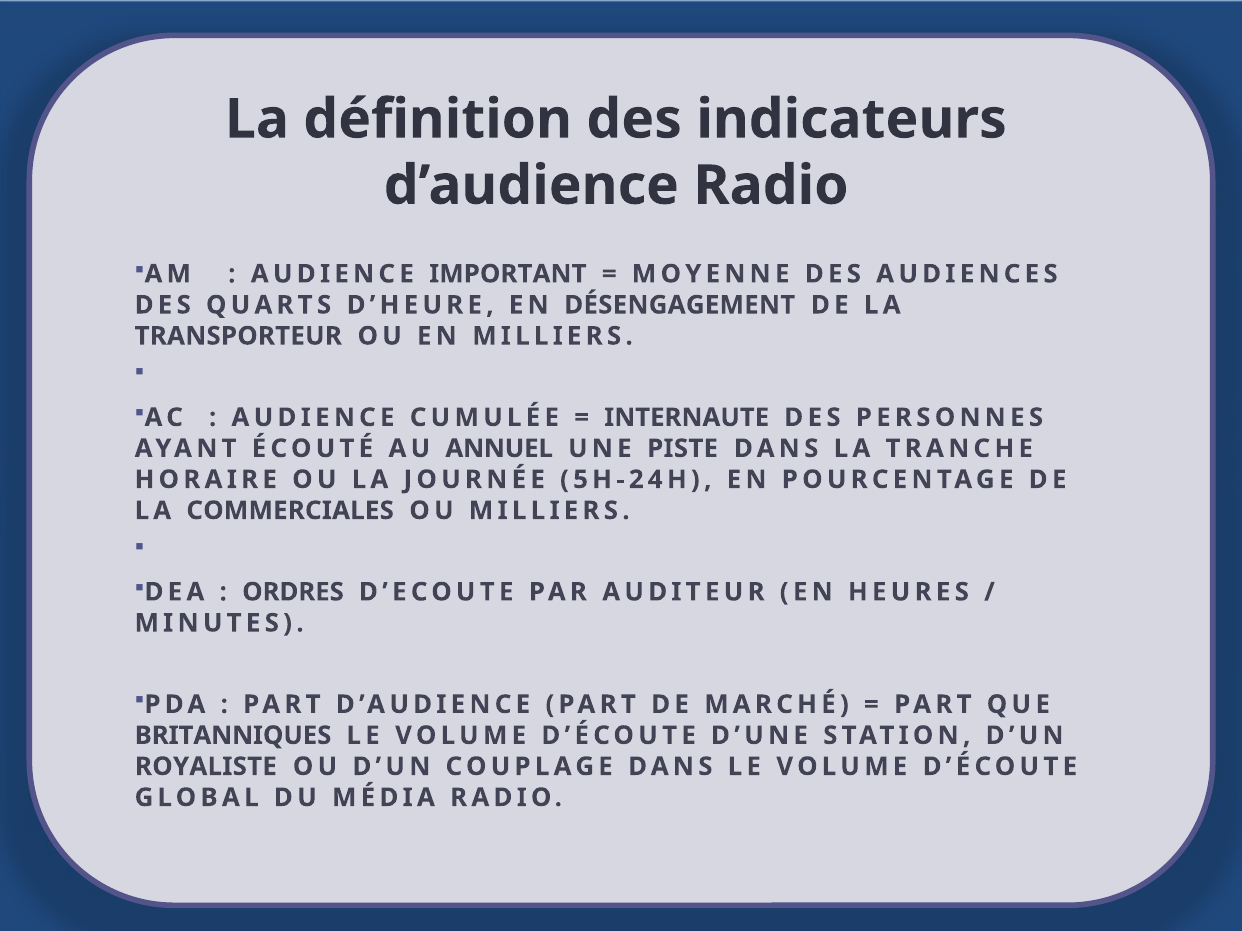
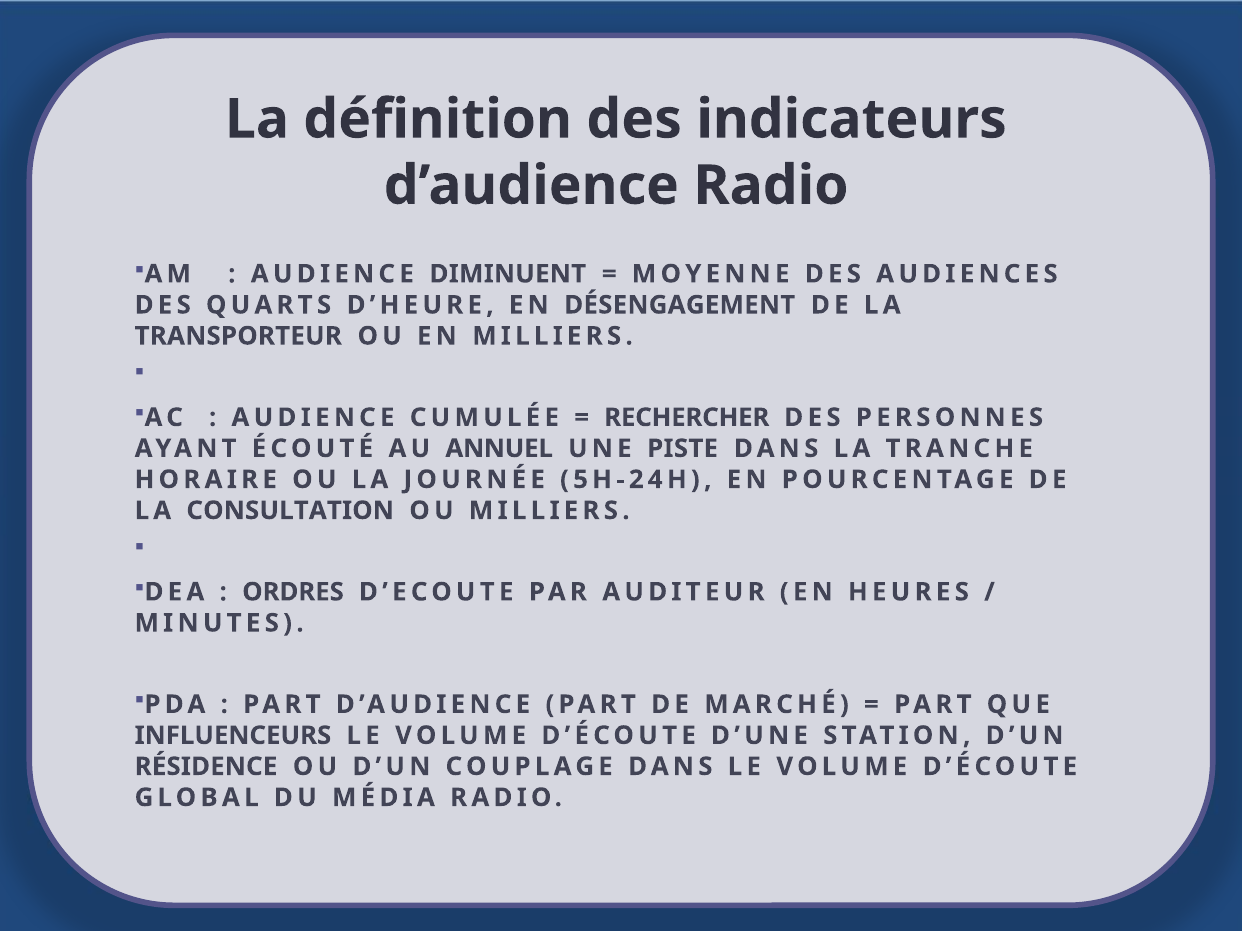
IMPORTANT: IMPORTANT -> DIMINUENT (508, 274)
INTERNAUTE: INTERNAUTE -> RECHERCHER (687, 418)
COMMERCIALES: COMMERCIALES -> CONSULTATION (290, 511)
BRITANNIQUES: BRITANNIQUES -> INFLUENCEURS (233, 736)
ROYALISTE: ROYALISTE -> RÉSIDENCE (206, 767)
